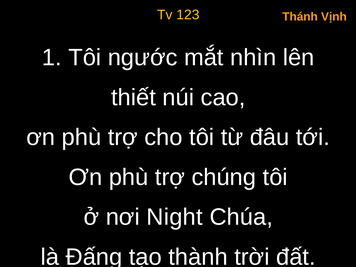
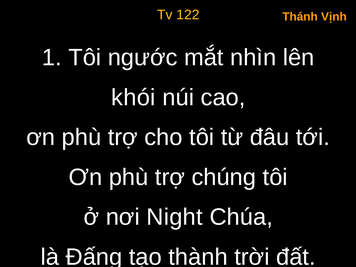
123: 123 -> 122 (188, 15)
thiết: thiết -> khói (133, 98)
